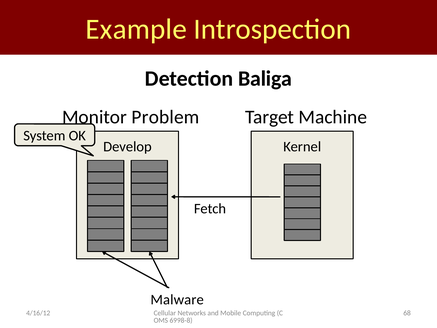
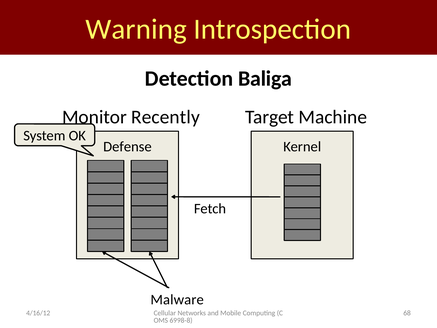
Example: Example -> Warning (136, 29)
Problem: Problem -> Recently (166, 117)
Develop: Develop -> Defense (127, 147)
